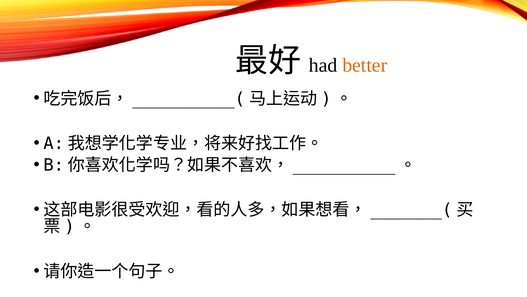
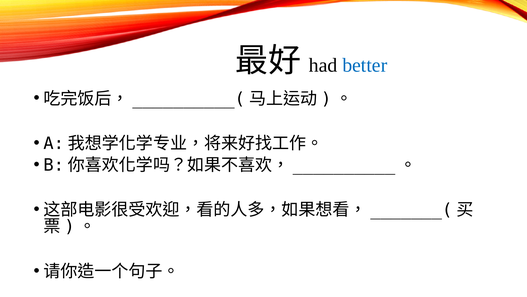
better colour: orange -> blue (365, 65)
